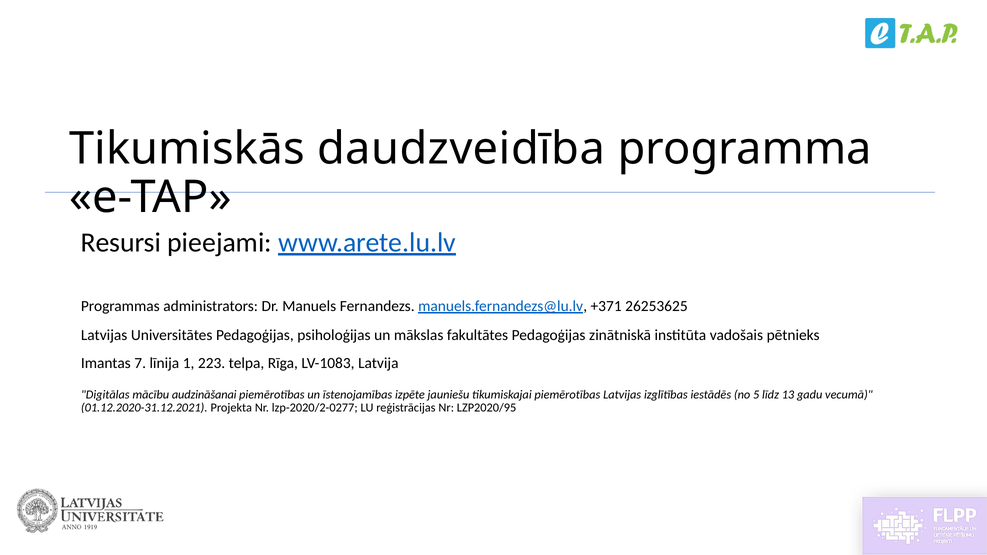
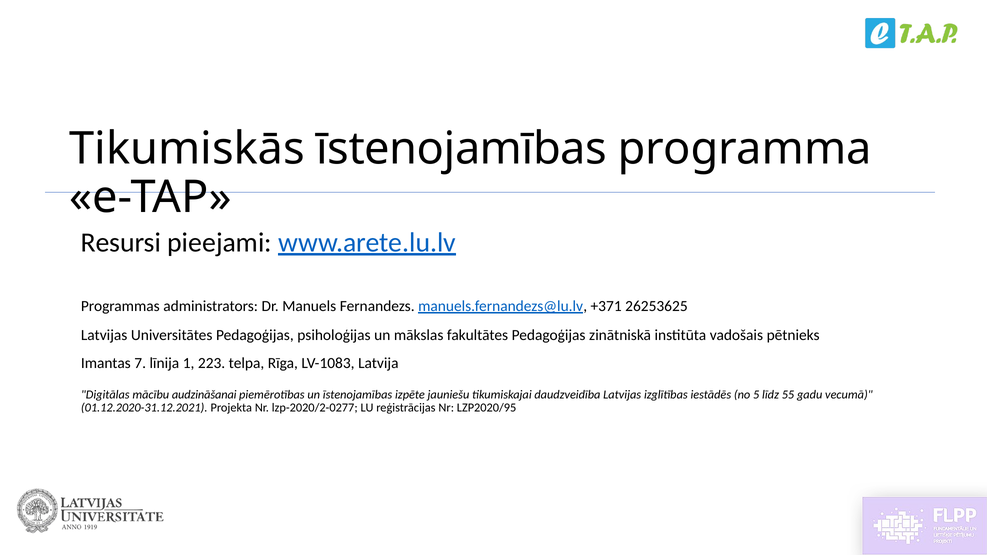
Tikumiskās daudzveidība: daudzveidība -> īstenojamības (462, 149)
tikumiskajai piemērotības: piemērotības -> daudzveidība (567, 395)
13: 13 -> 55 (788, 395)
